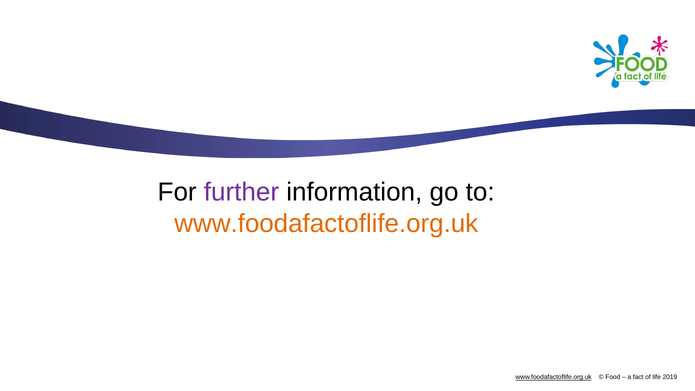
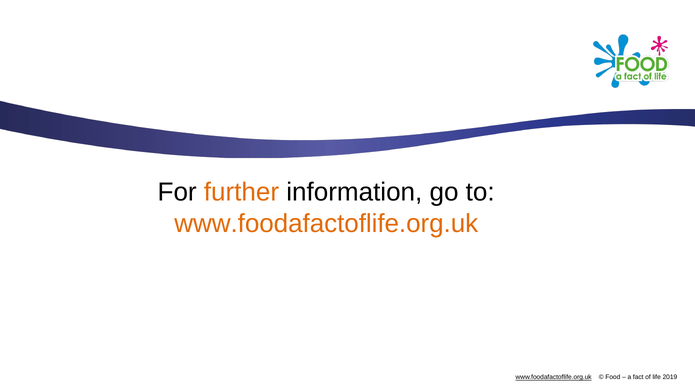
further colour: purple -> orange (241, 192)
